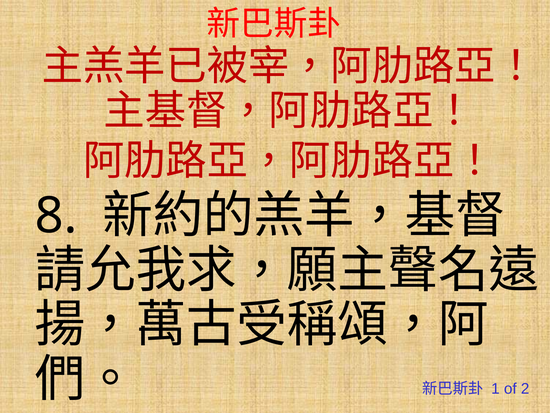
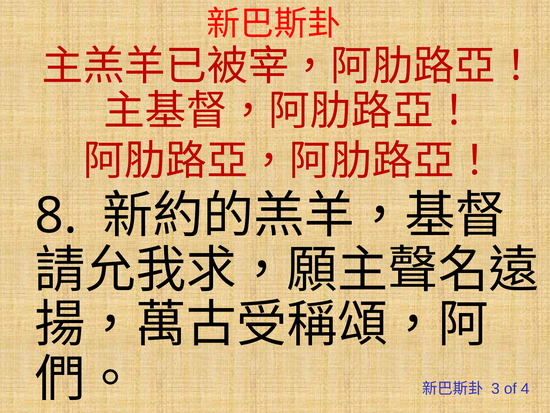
1: 1 -> 3 (495, 388)
2: 2 -> 4 (525, 388)
